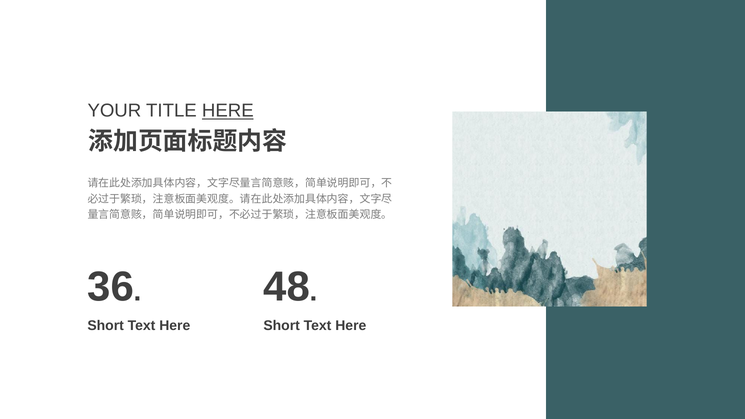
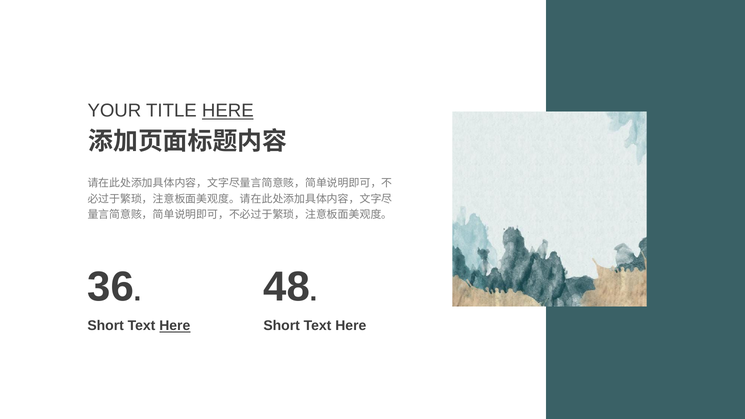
Here underline: none -> present (175, 326)
